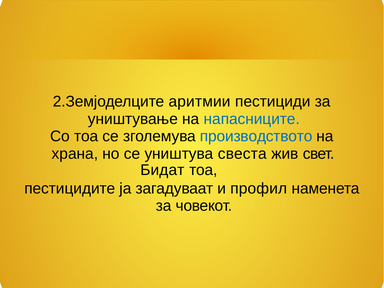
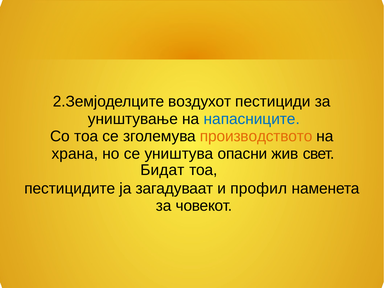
аритмии: аритмии -> воздухот (200, 101)
производството colour: blue -> orange (256, 136)
свеста: свеста -> опасни (242, 154)
